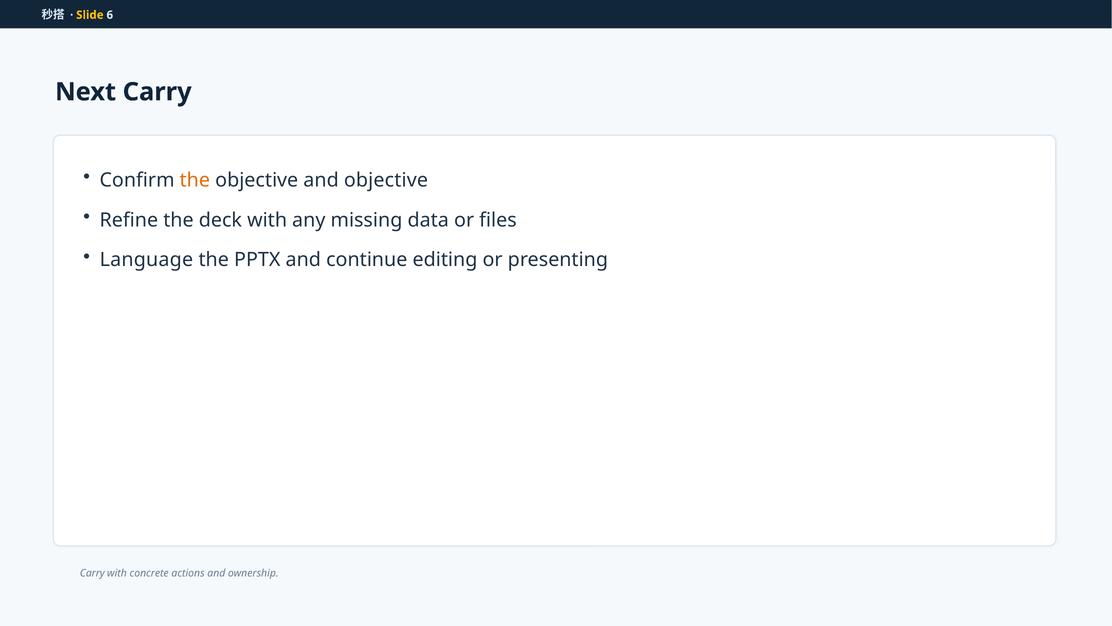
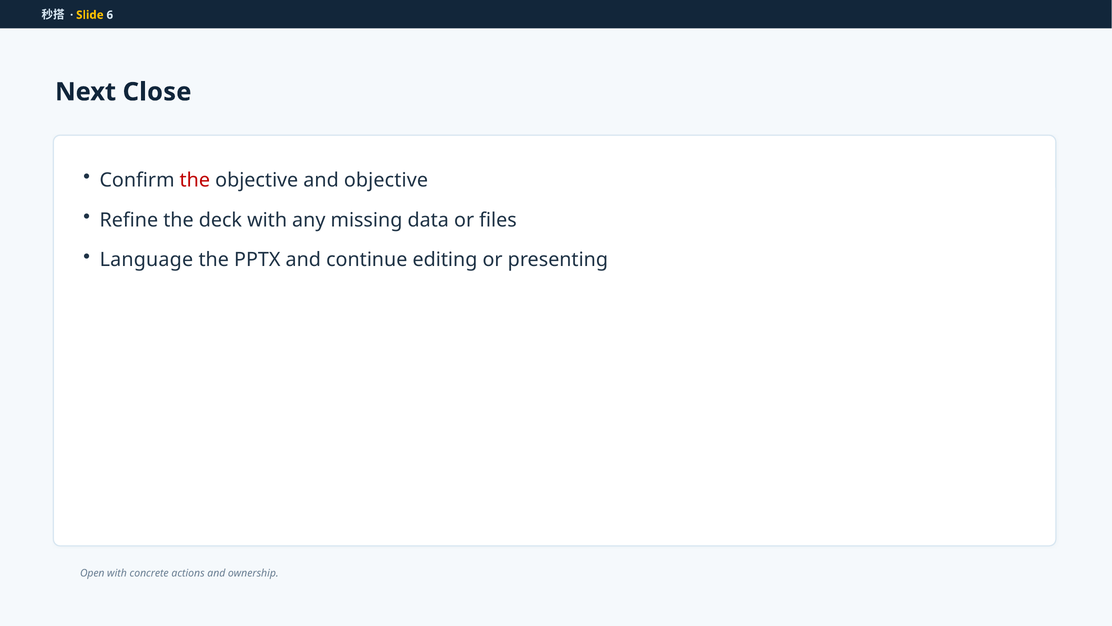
Next Carry: Carry -> Close (157, 92)
the colour: orange -> red (195, 180)
Carry: Carry -> Open (92, 573)
